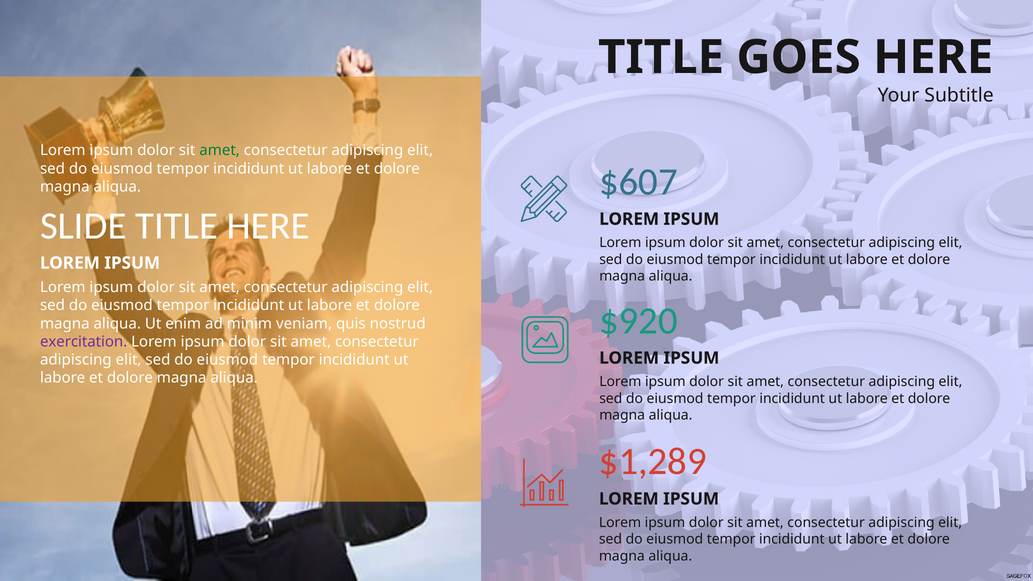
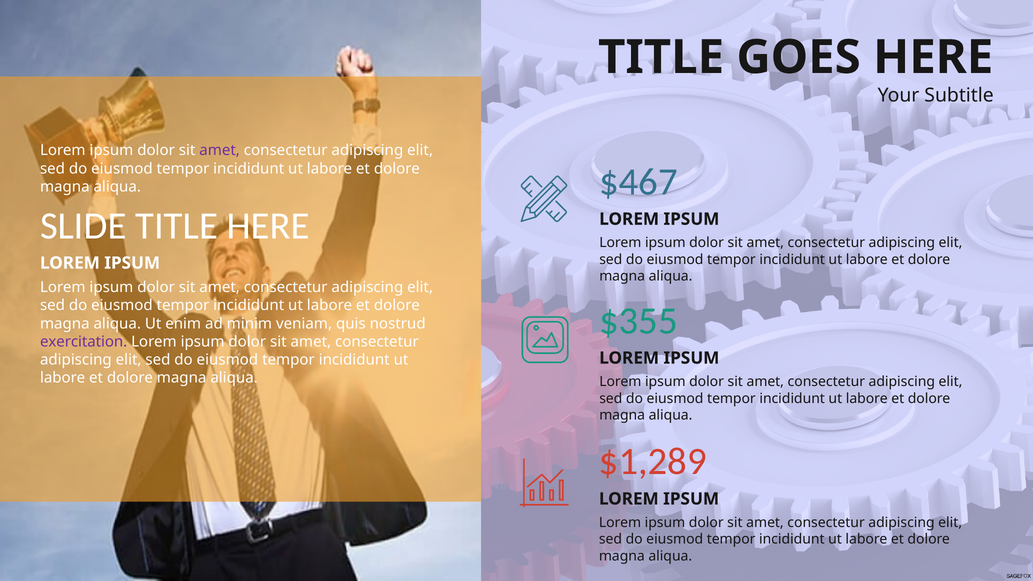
amet colour: green -> purple (220, 151)
$607: $607 -> $467 (638, 182)
$920: $920 -> $355 (638, 321)
